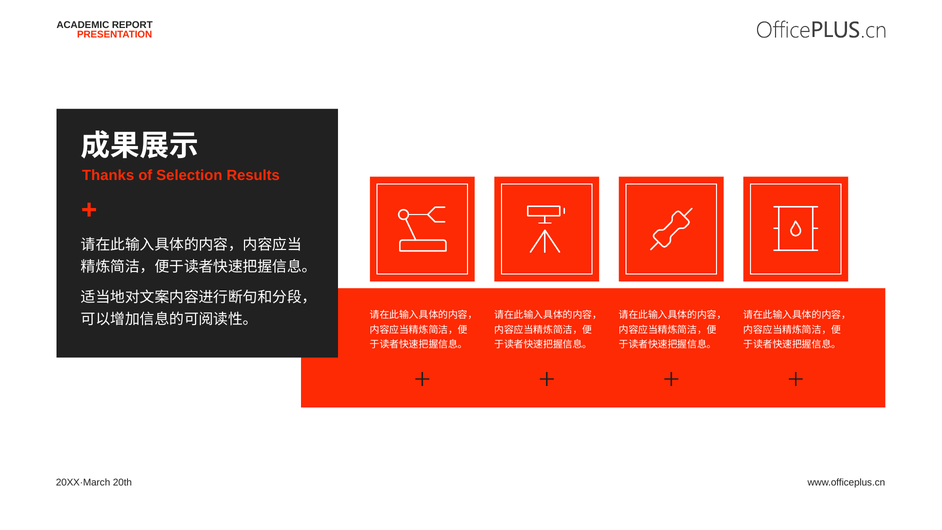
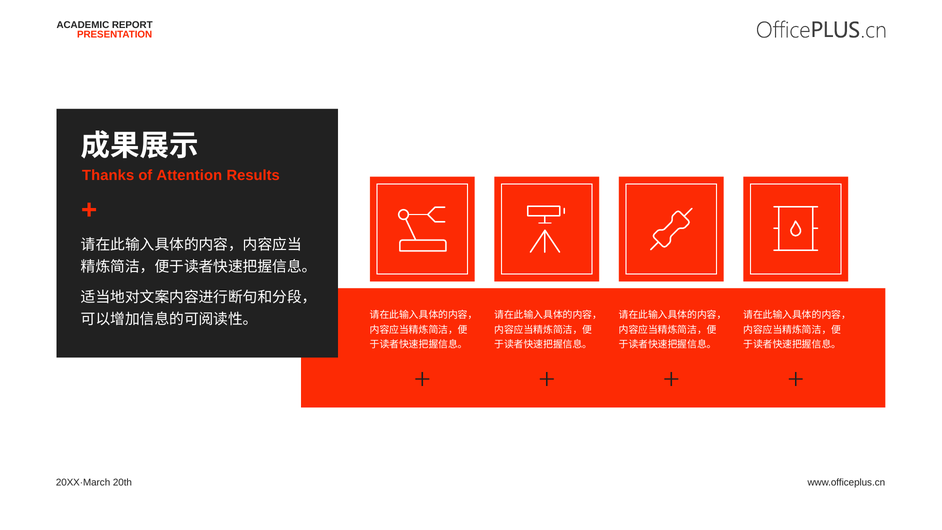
Selection: Selection -> Attention (189, 175)
